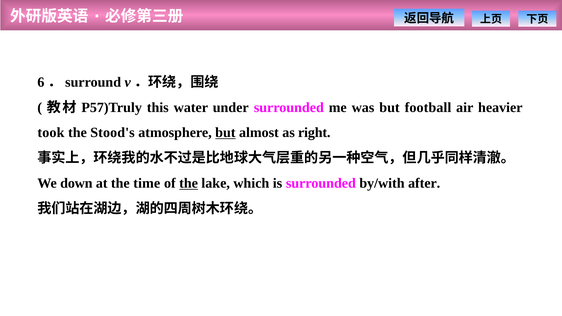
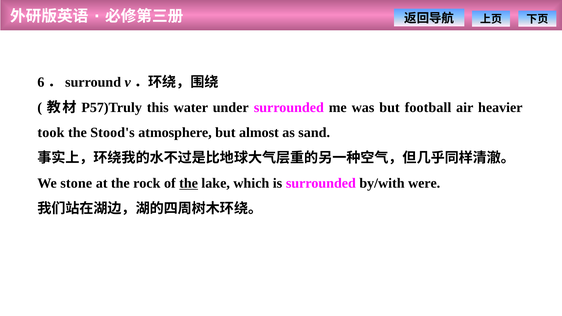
but underline: present -> none (225, 133)
right: right -> sand (314, 133)
down: down -> stone (76, 183)
time: time -> rock (147, 183)
after: after -> were (424, 183)
